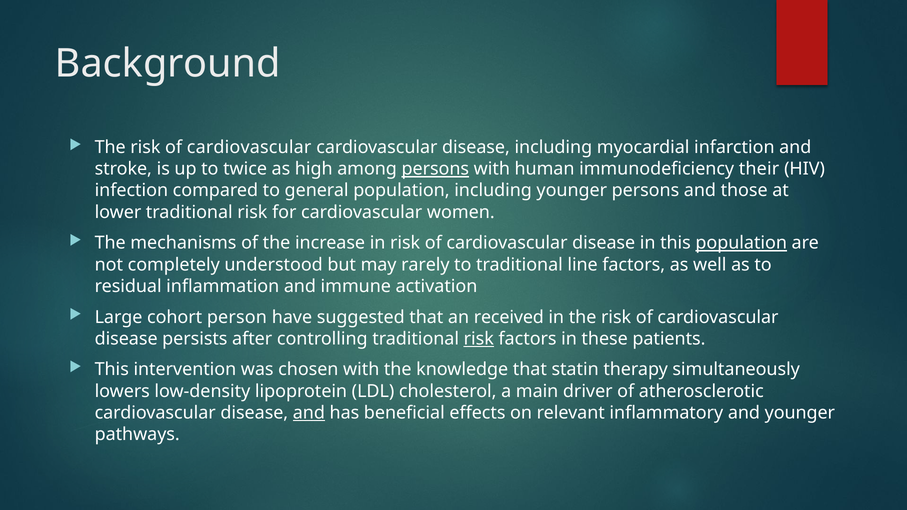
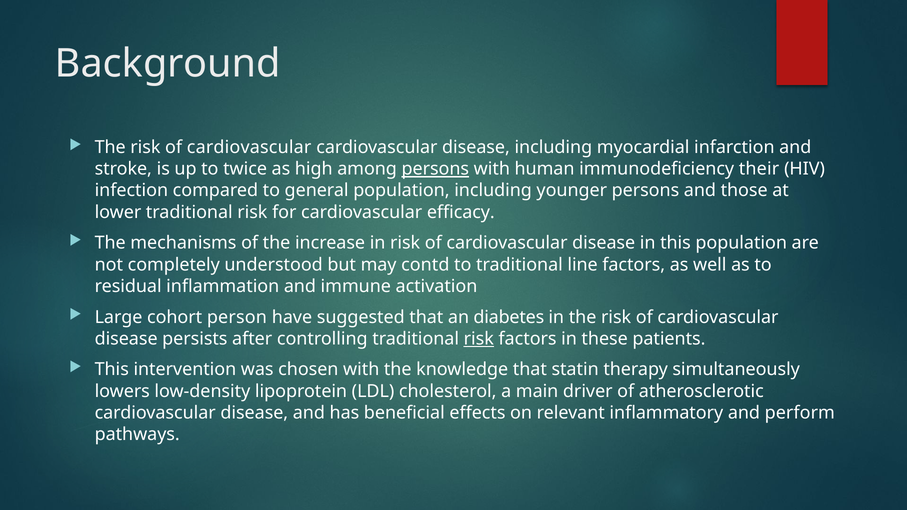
women: women -> efficacy (461, 212)
population underline: present -> none (741, 243)
rarely: rarely -> contd (425, 265)
received: received -> diabetes (509, 317)
and underline: present -> none (309, 413)
and younger: younger -> perform (800, 413)
